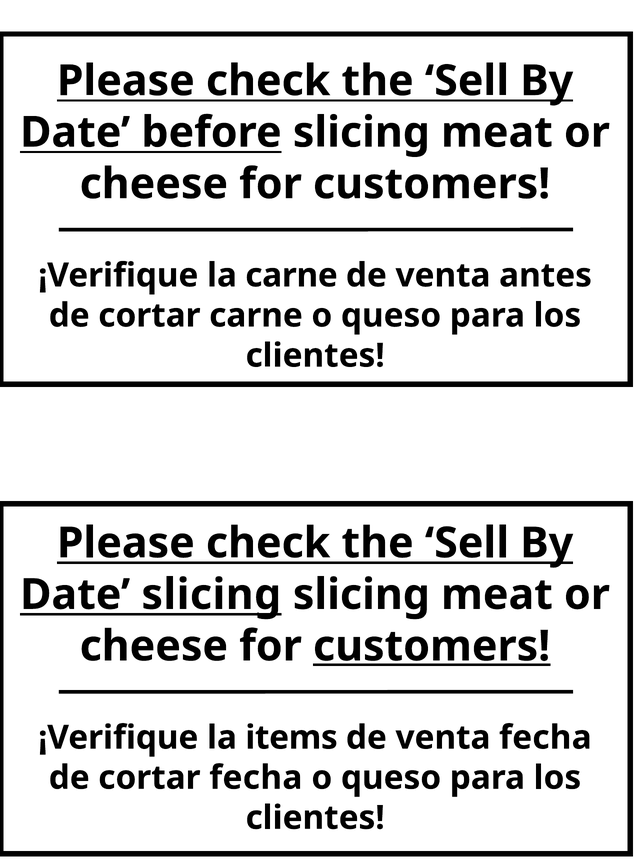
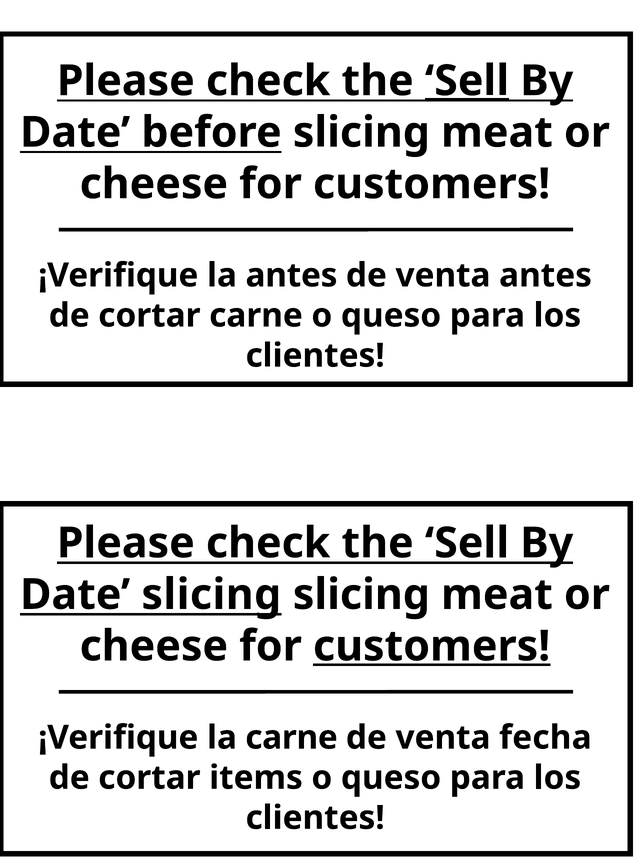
Sell underline: none -> present (467, 81)
la carne: carne -> antes (291, 275)
la items: items -> carne (292, 737)
cortar fecha: fecha -> items (256, 777)
